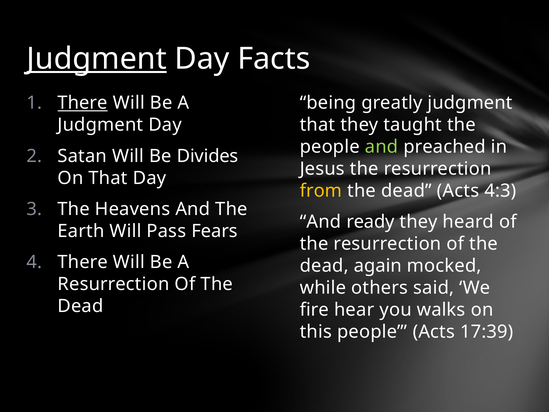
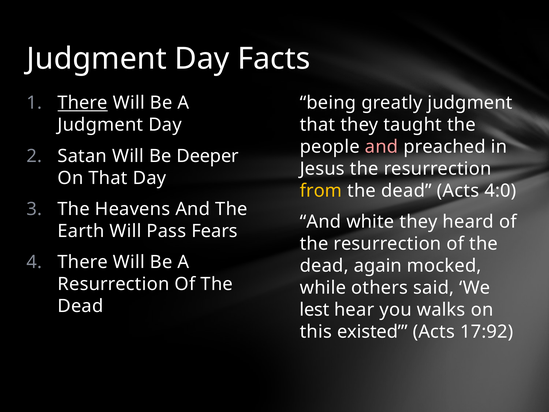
Judgment underline: present -> none (97, 59)
and colour: light green -> pink (382, 147)
Divides: Divides -> Deeper (208, 156)
4:3: 4:3 -> 4:0 (500, 191)
ready: ready -> white (370, 222)
fire: fire -> lest (314, 310)
this people: people -> existed (372, 332)
17:39: 17:39 -> 17:92 (487, 332)
